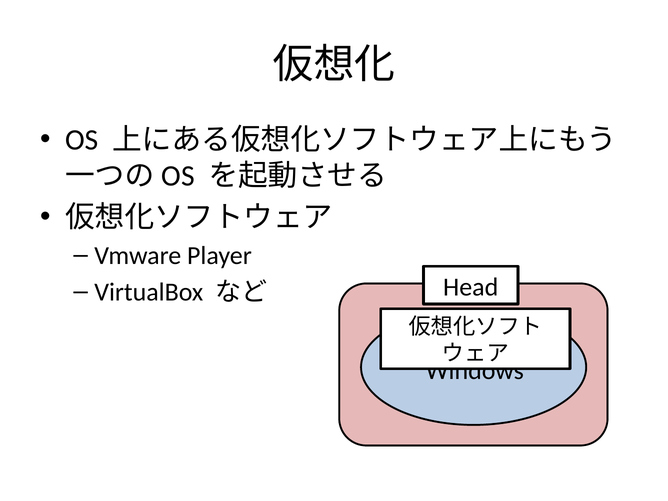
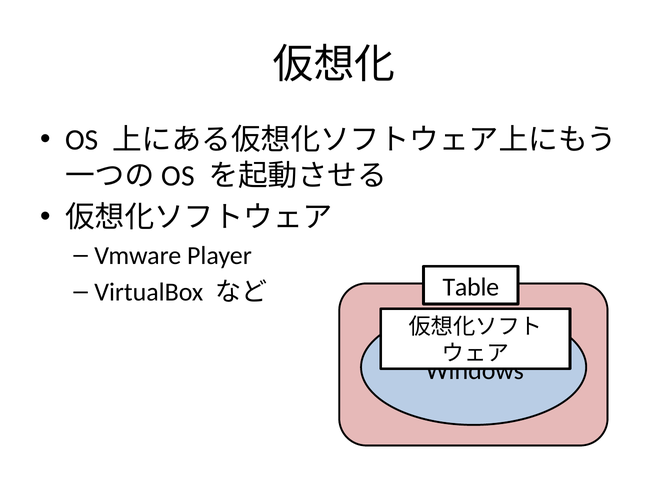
Head: Head -> Table (471, 287)
